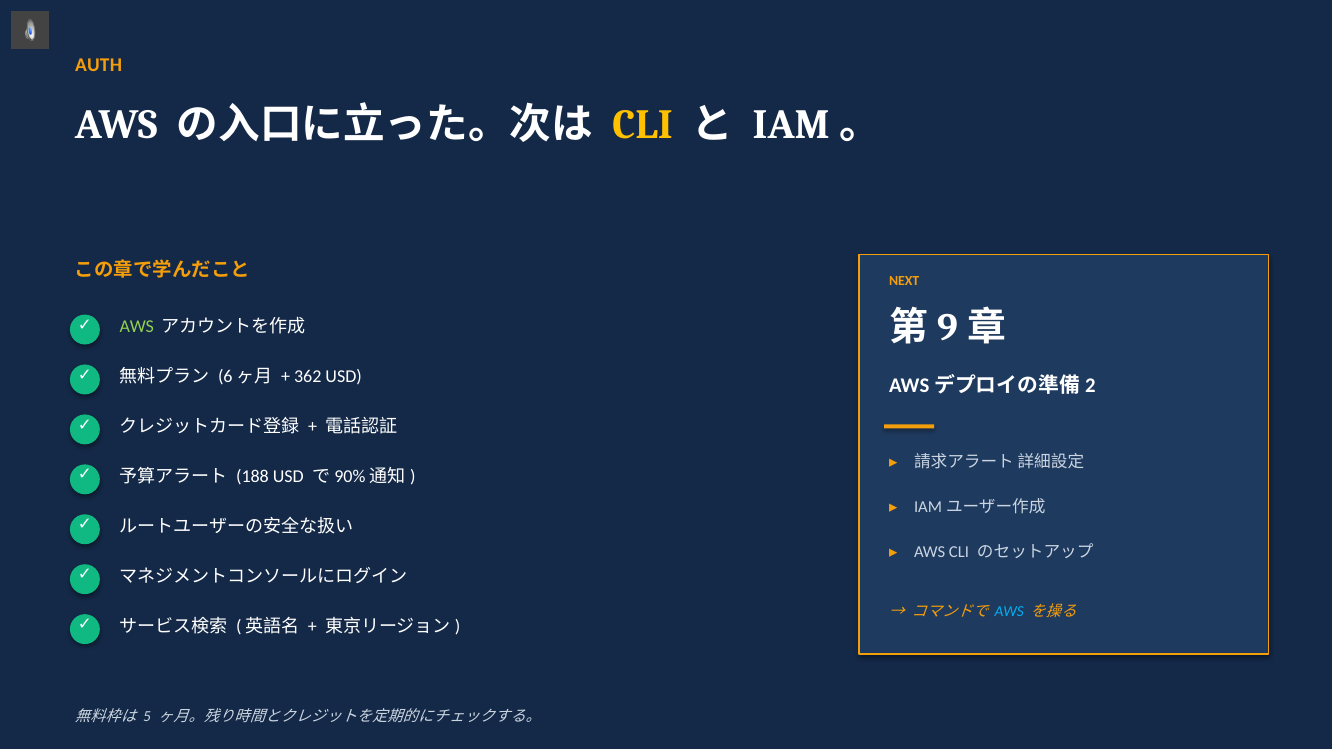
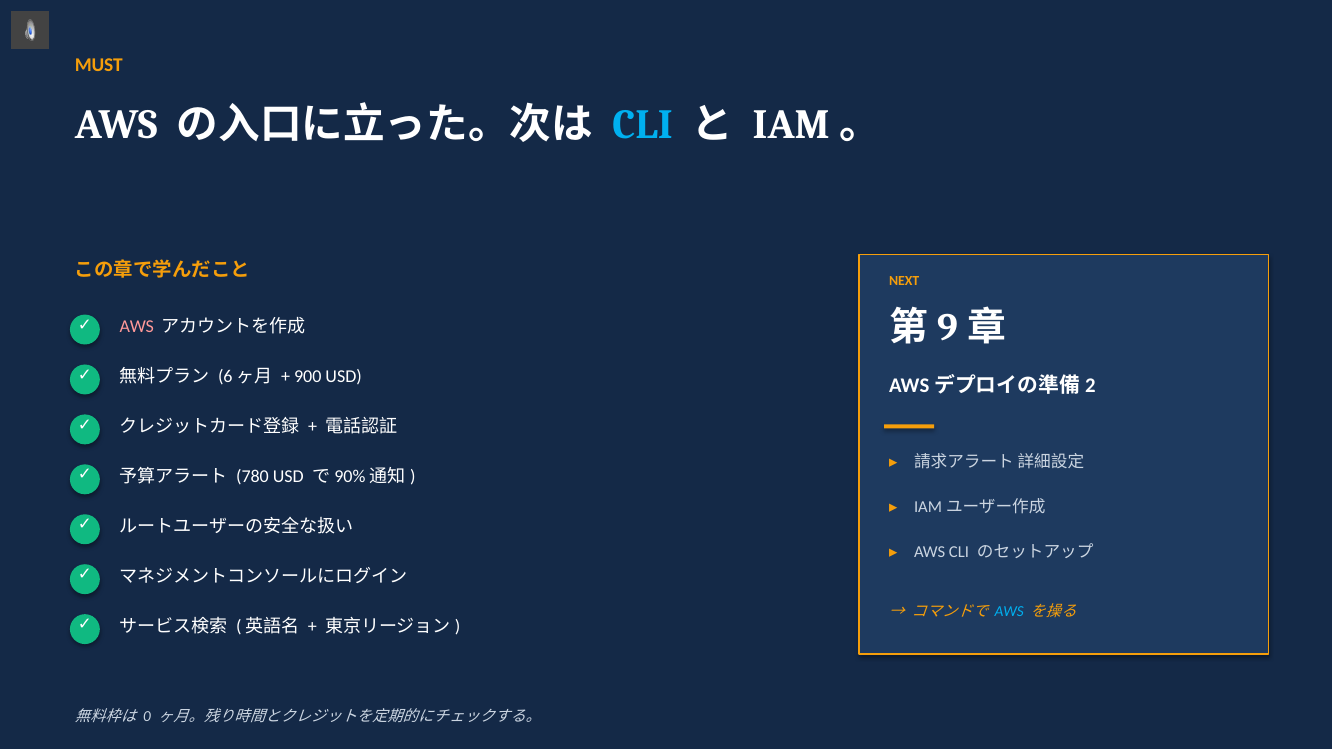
AUTH: AUTH -> MUST (99, 65)
CLI colour: yellow -> light blue (643, 125)
AWS colour: light green -> pink (137, 327)
362: 362 -> 900 (308, 377)
188: 188 -> 780 (252, 477)
5: 5 -> 0 (147, 717)
